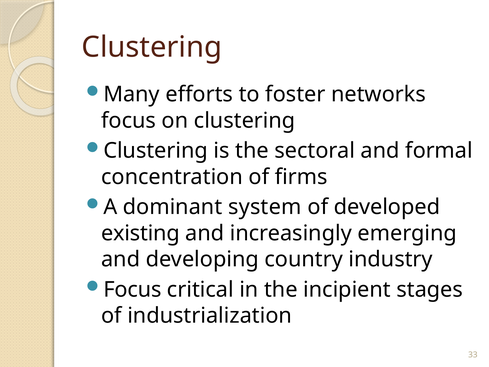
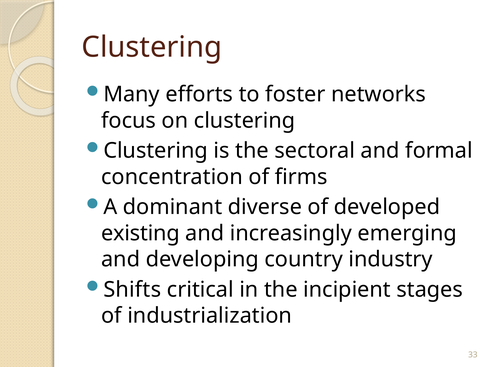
system: system -> diverse (265, 207)
Focus: Focus -> Shifts (132, 289)
